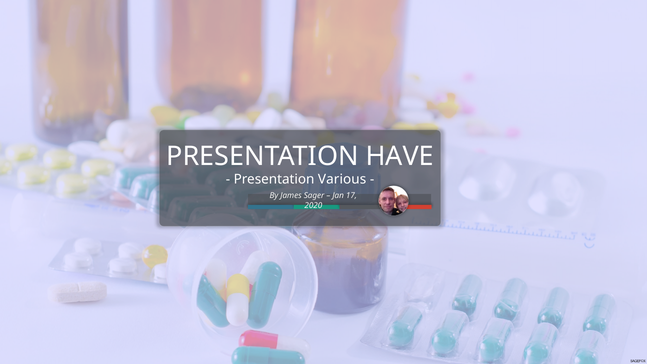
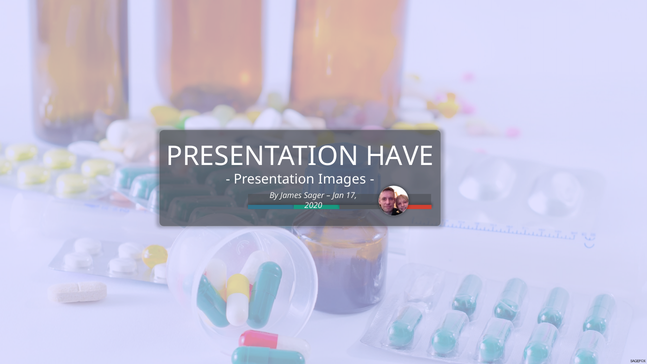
Various: Various -> Images (342, 179)
